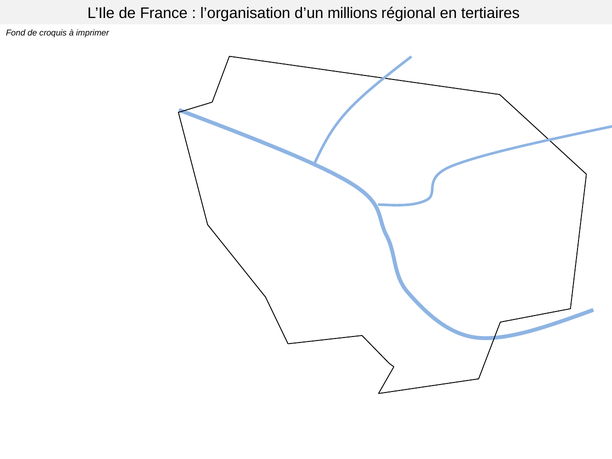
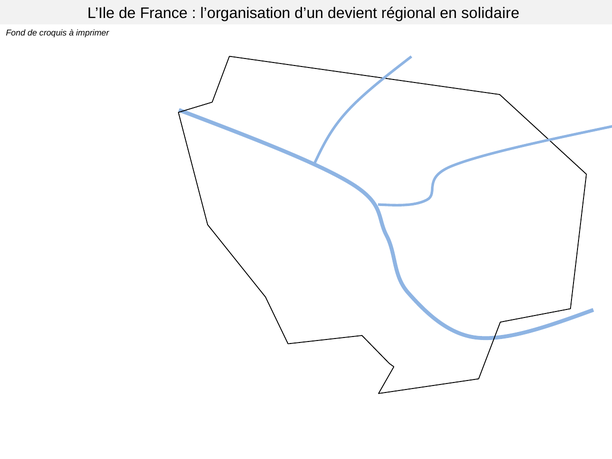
millions: millions -> devient (352, 13)
tertiaires: tertiaires -> solidaire (490, 13)
